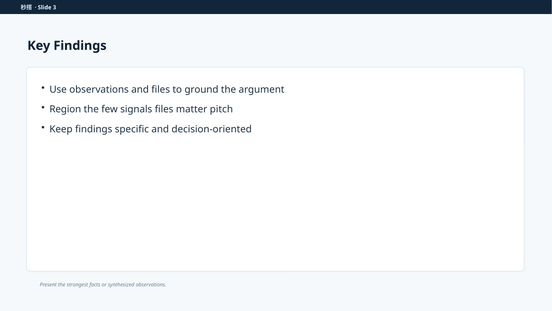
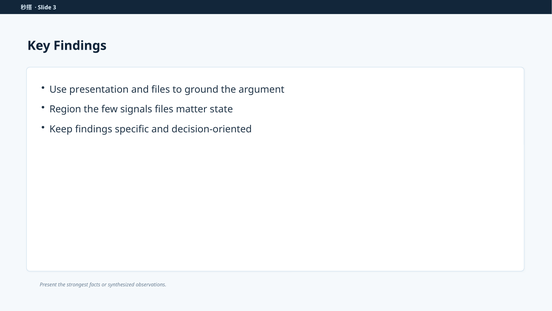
Use observations: observations -> presentation (99, 89)
pitch: pitch -> state (221, 109)
